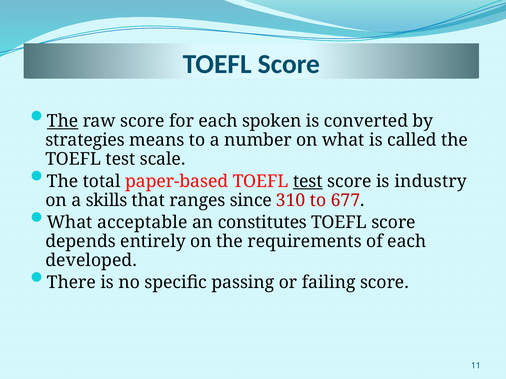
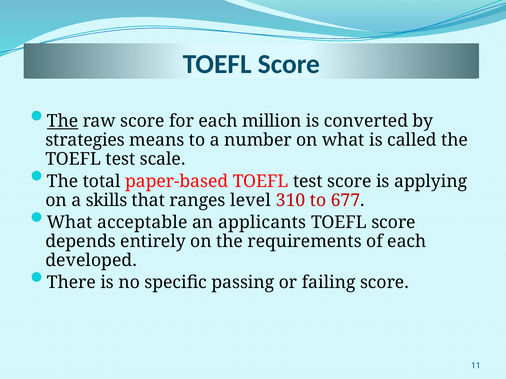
spoken: spoken -> million (272, 121)
test underline: present -> none (308, 182)
industry: industry -> applying (431, 182)
since: since -> level (251, 200)
constitutes: constitutes -> applicants (262, 223)
